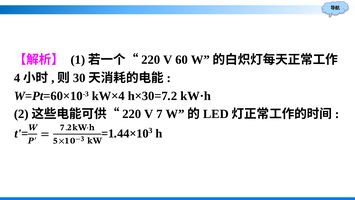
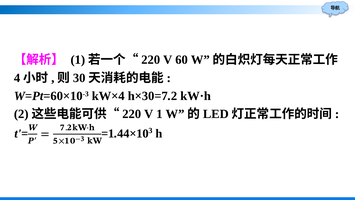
V 7: 7 -> 1 (159, 114)
